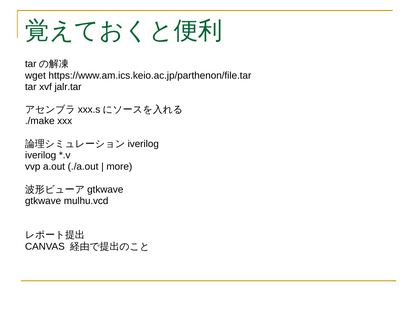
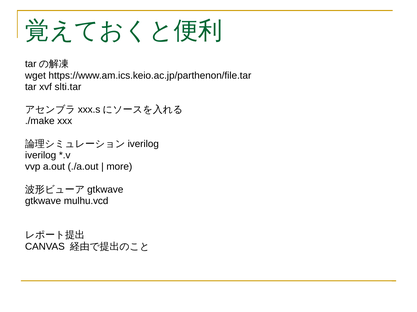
jalr.tar: jalr.tar -> slti.tar (68, 87)
